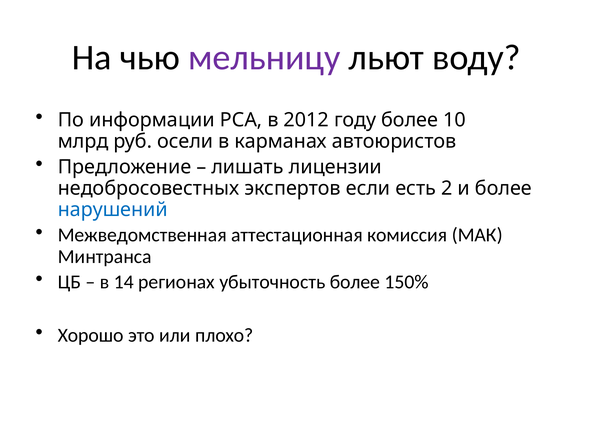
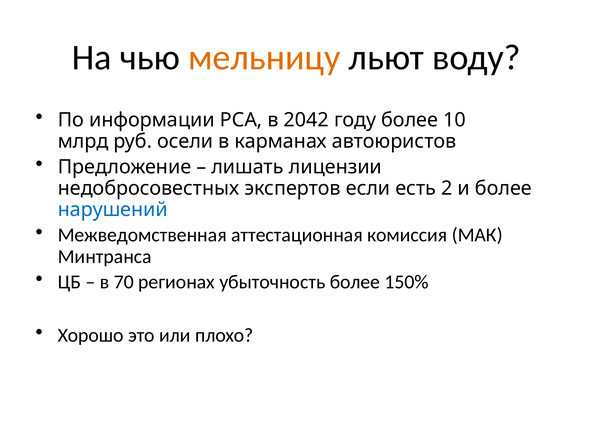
мельницу colour: purple -> orange (264, 57)
2012: 2012 -> 2042 (306, 120)
14: 14 -> 70 (124, 282)
